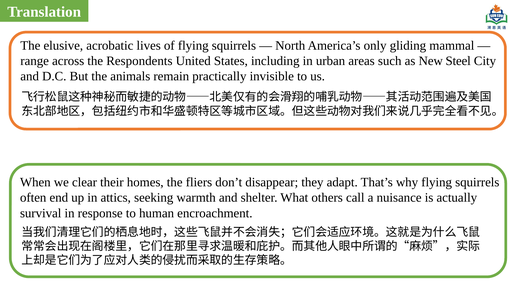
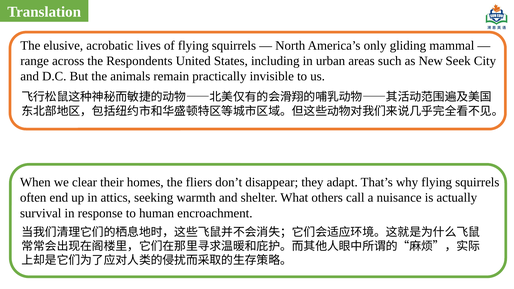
Steel: Steel -> Seek (458, 61)
